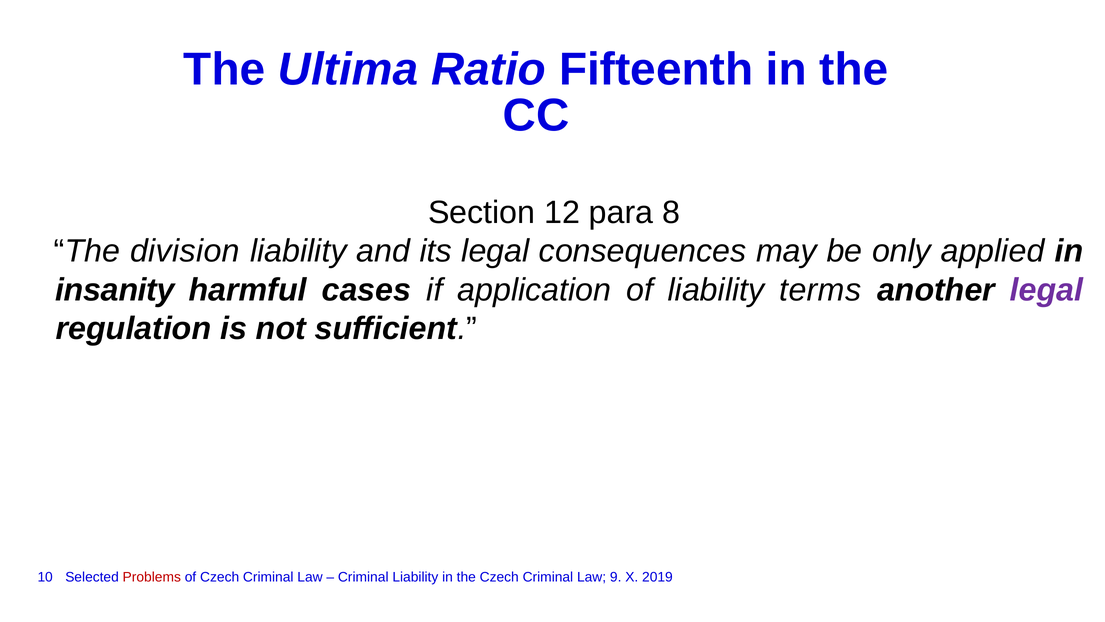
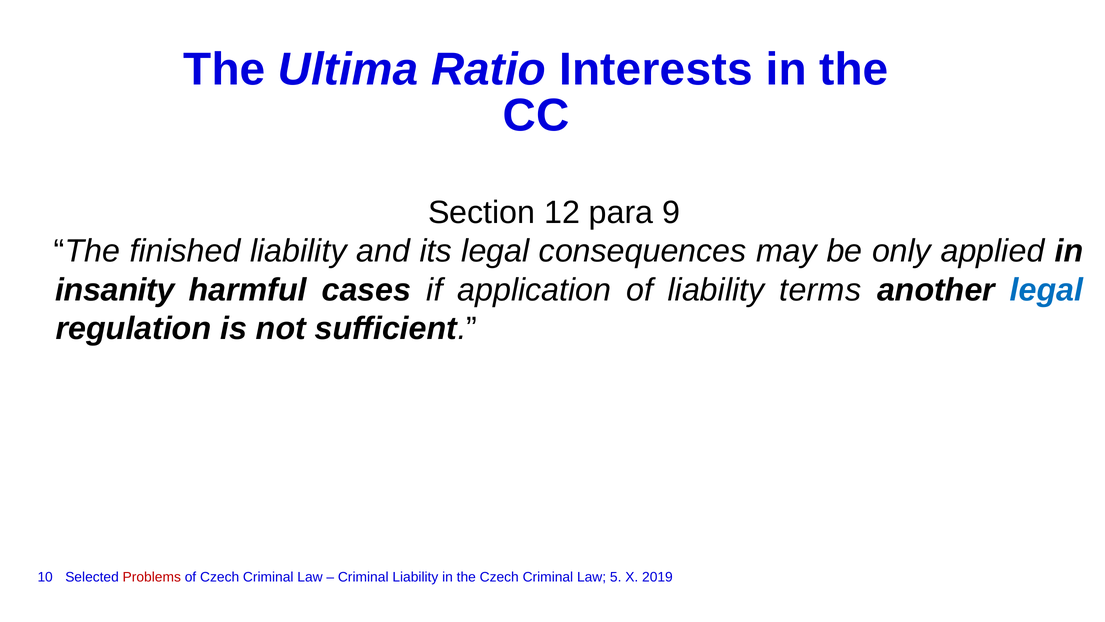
Fifteenth: Fifteenth -> Interests (656, 69)
8: 8 -> 9 (671, 212)
division: division -> finished (185, 251)
legal colour: purple -> blue (1047, 290)
9: 9 -> 5 (616, 577)
